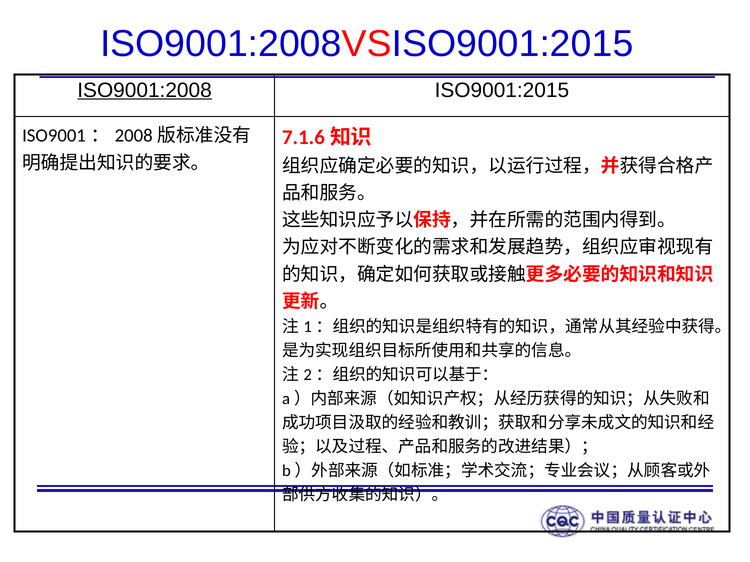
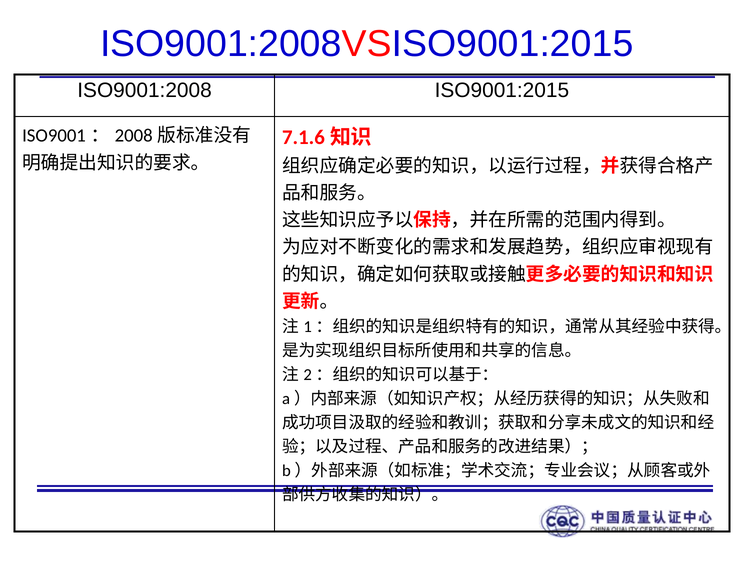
ISO9001:2008 underline: present -> none (145, 90)
